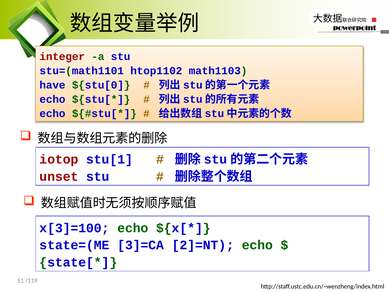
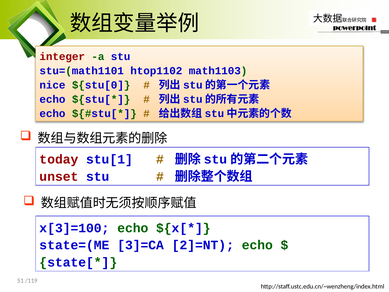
have: have -> nice (52, 85)
iotop: iotop -> today (59, 159)
